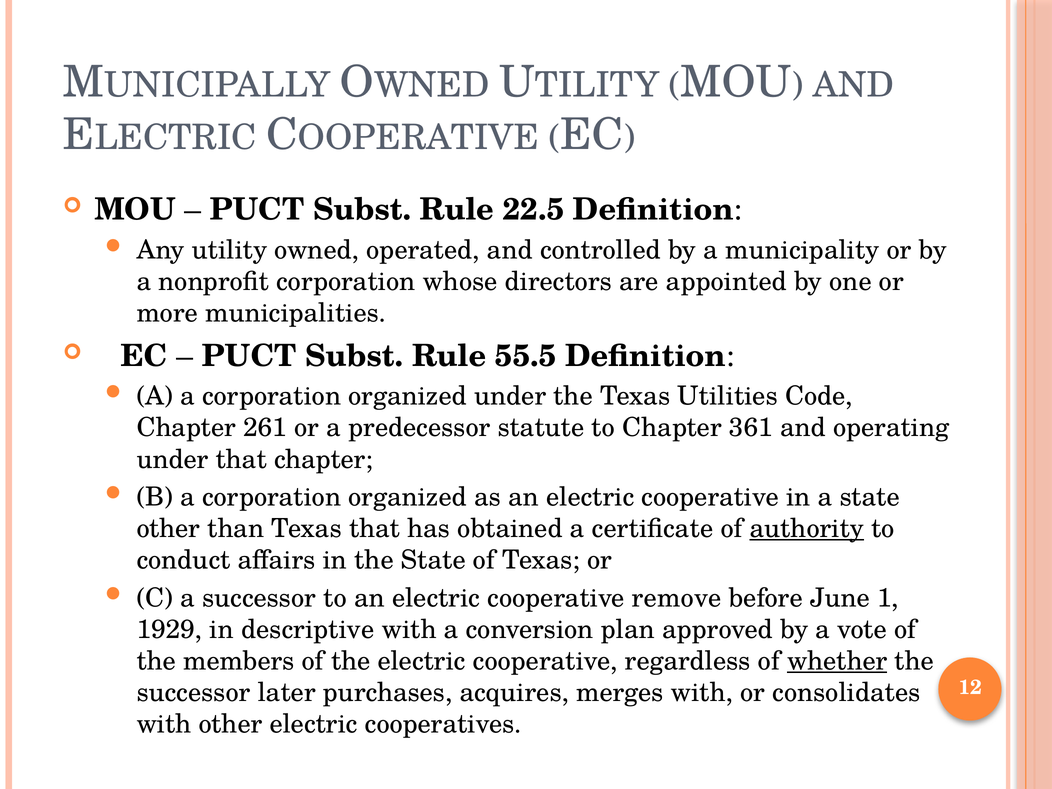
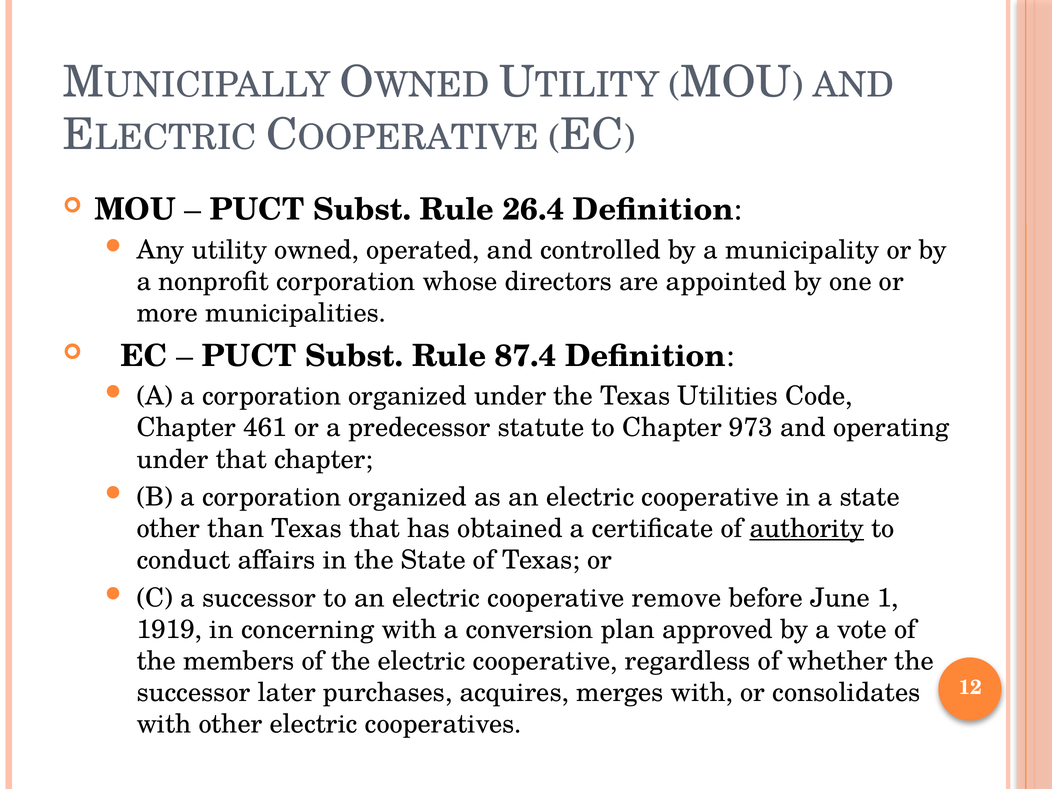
22.5: 22.5 -> 26.4 (534, 210)
55.5: 55.5 -> 87.4 (526, 356)
261: 261 -> 461 (265, 428)
361: 361 -> 973 (751, 428)
1929: 1929 -> 1919 (169, 629)
descriptive: descriptive -> concerning (308, 629)
whether underline: present -> none (837, 661)
